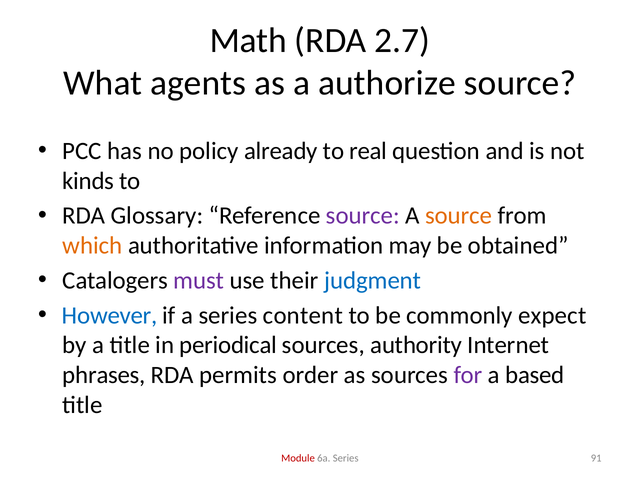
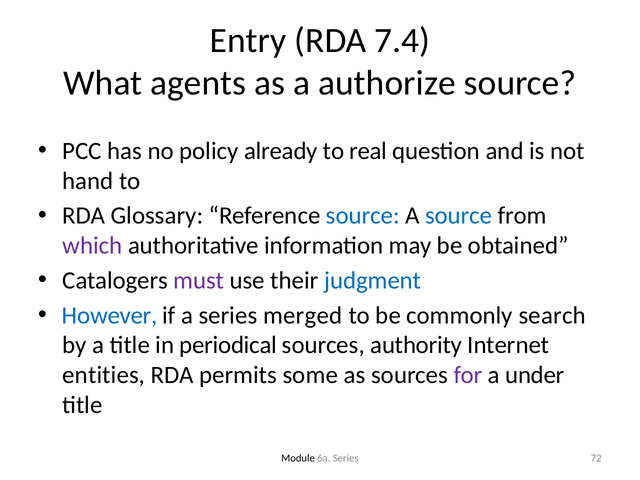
Math: Math -> Entry (248, 40)
2.7: 2.7 -> 7.4 (402, 40)
kinds: kinds -> hand (88, 181)
source colour: purple -> blue (363, 216)
source colour: orange -> blue (459, 216)
which colour: orange -> purple (92, 246)
content: content -> merged (303, 315)
expect: expect -> search (552, 315)
phrases: phrases -> entities (104, 375)
order: order -> some (310, 375)
based: based -> under (535, 375)
Module colour: red -> black (298, 458)
91: 91 -> 72 (596, 458)
